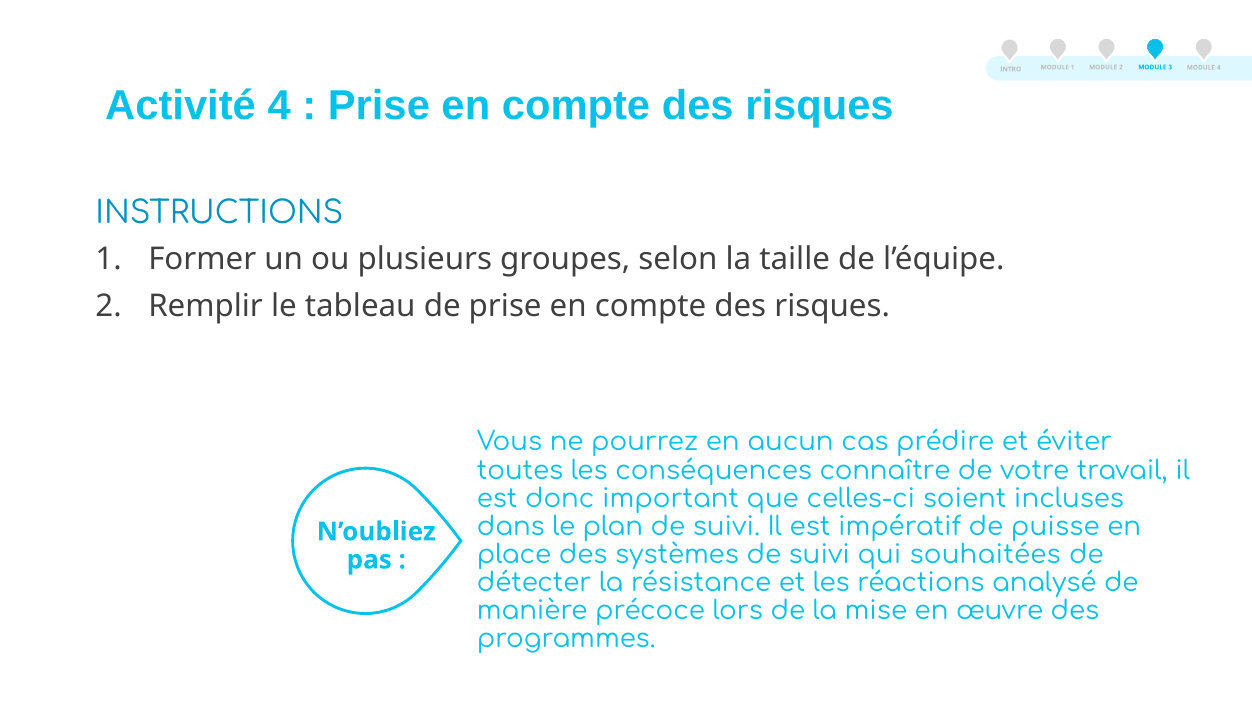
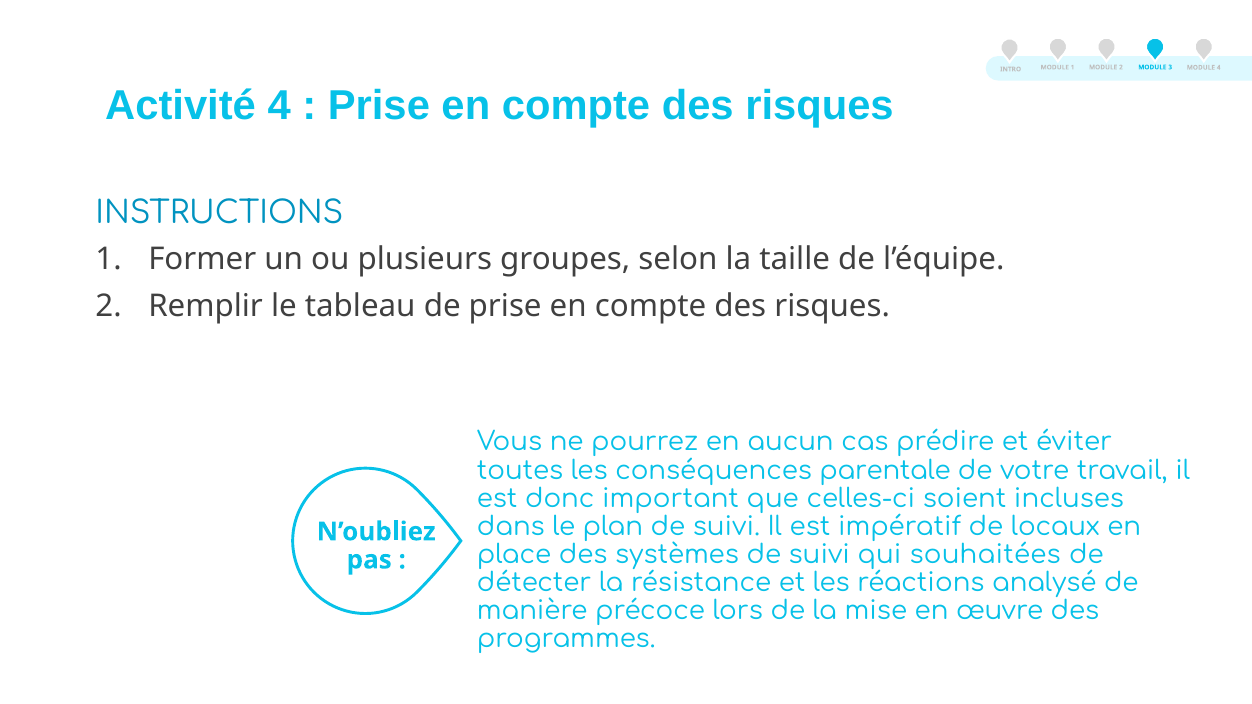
connaître: connaître -> parentale (885, 471)
puisse: puisse -> locaux (1055, 527)
